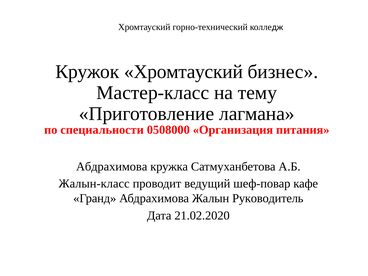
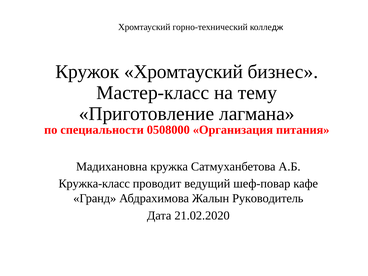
Абдрахимова: Абдрахимова -> Мадихановна (112, 166)
Жалын-класс: Жалын-класс -> Кружка-класс (94, 184)
